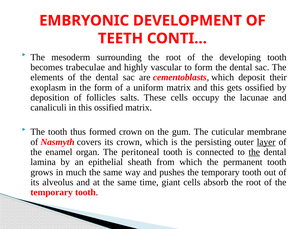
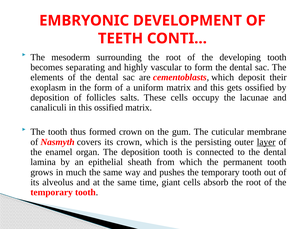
trabeculae: trabeculae -> separating (85, 67)
The peritoneal: peritoneal -> deposition (140, 152)
the underline: present -> none (254, 152)
